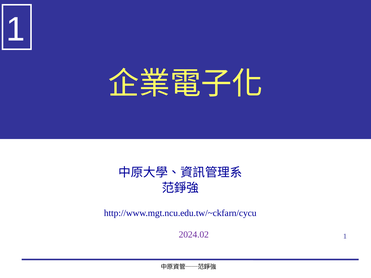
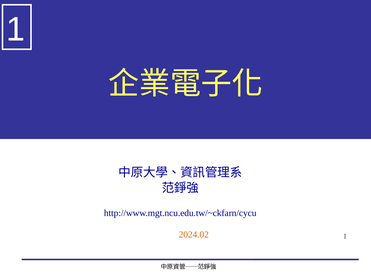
2024.02 colour: purple -> orange (194, 235)
